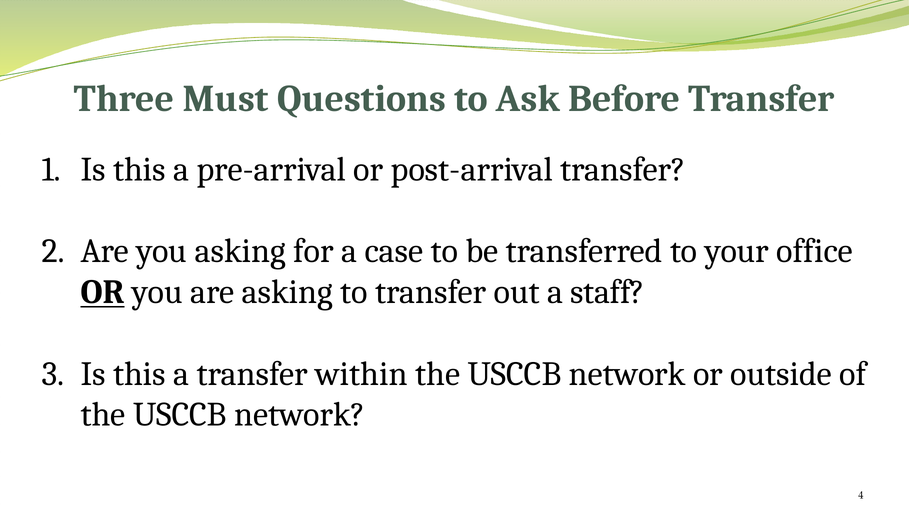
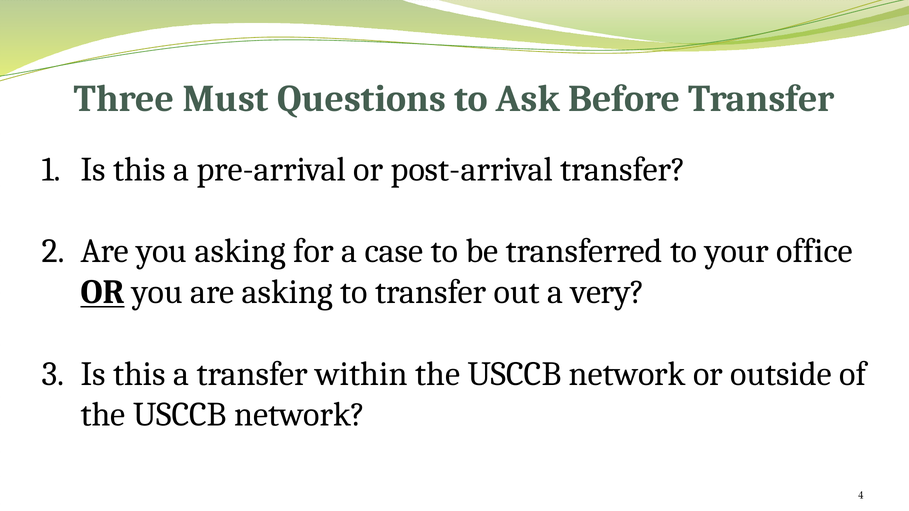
staff: staff -> very (608, 292)
